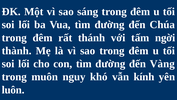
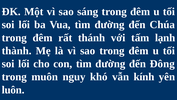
ngời: ngời -> lạnh (165, 38)
Vàng: Vàng -> Đông (162, 64)
